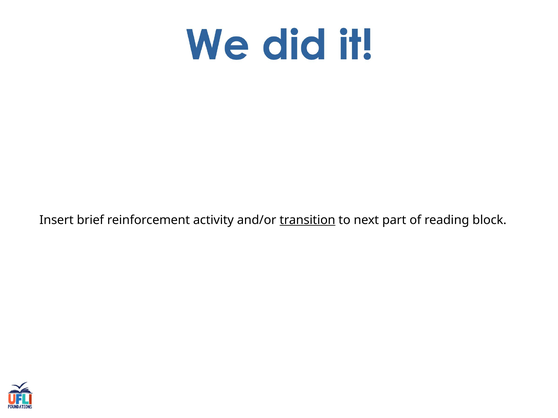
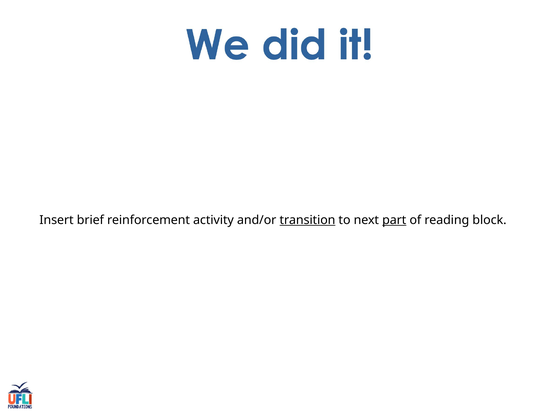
part underline: none -> present (394, 220)
